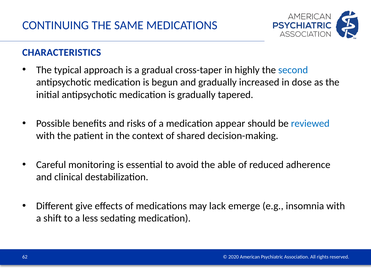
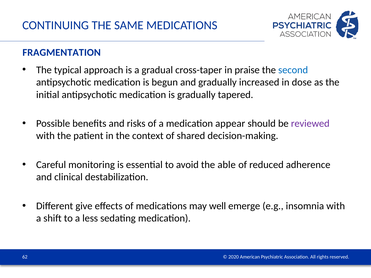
CHARACTERISTICS: CHARACTERISTICS -> FRAGMENTATION (62, 53)
highly: highly -> praise (247, 70)
reviewed colour: blue -> purple (310, 124)
lack: lack -> well (218, 206)
